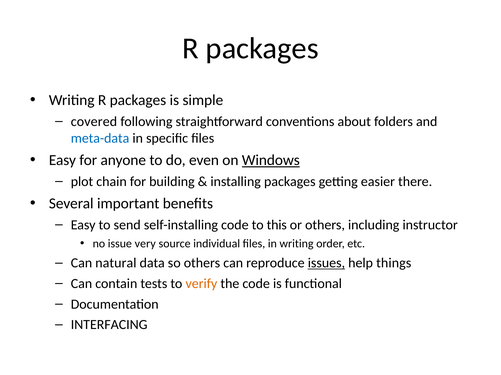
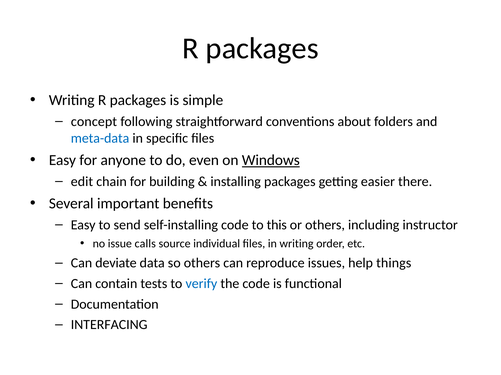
covered: covered -> concept (94, 122)
plot: plot -> edit (82, 182)
very: very -> calls (145, 244)
natural: natural -> deviate (116, 263)
issues underline: present -> none (326, 263)
verify colour: orange -> blue (201, 284)
